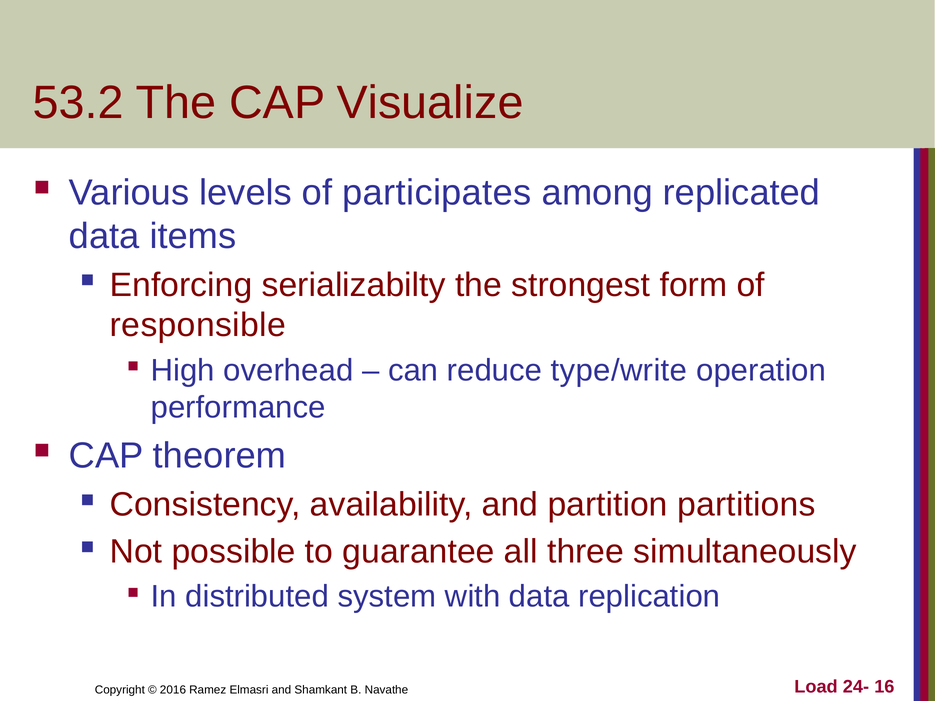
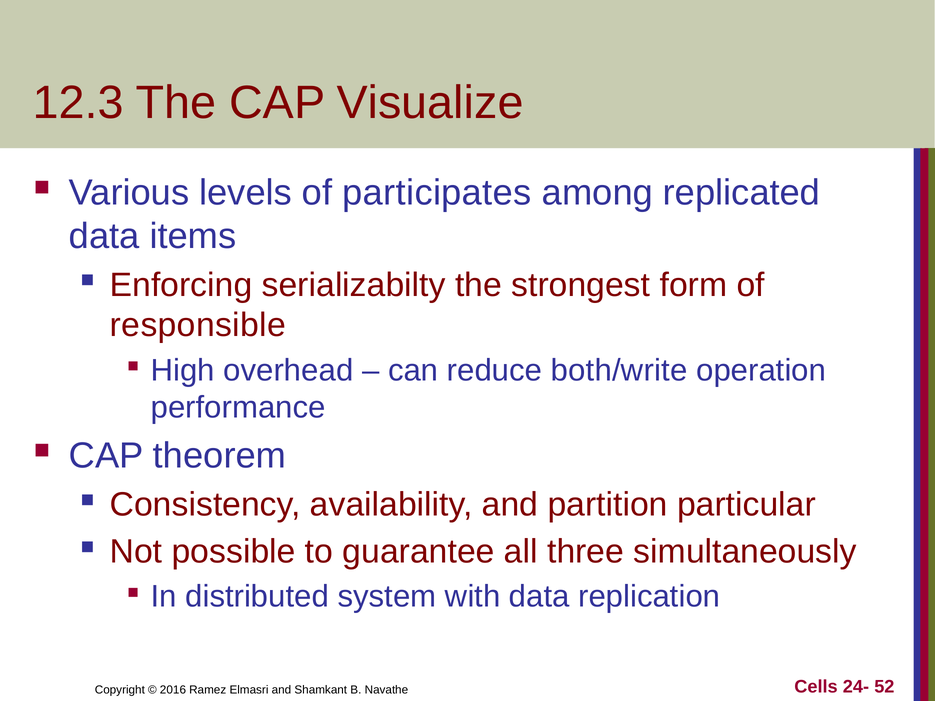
53.2: 53.2 -> 12.3 (78, 103)
type/write: type/write -> both/write (619, 370)
partitions: partitions -> particular (747, 505)
Load: Load -> Cells (816, 687)
16: 16 -> 52 (884, 687)
